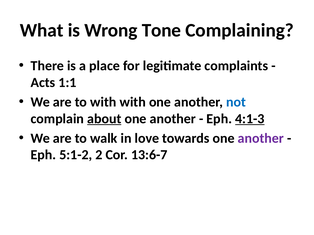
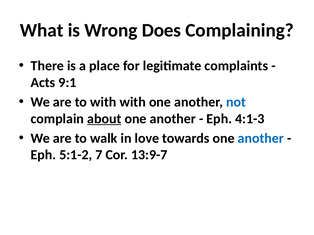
Tone: Tone -> Does (161, 30)
1:1: 1:1 -> 9:1 (67, 83)
4:1-3 underline: present -> none (250, 119)
another colour: purple -> blue (261, 138)
2: 2 -> 7 (99, 155)
13:6-7: 13:6-7 -> 13:9-7 (149, 155)
